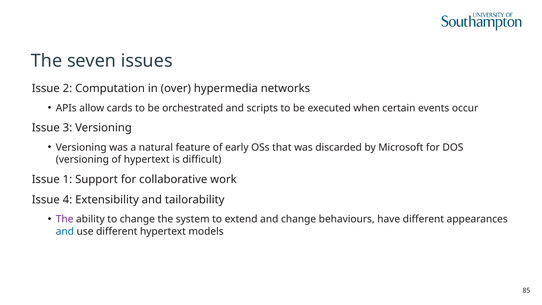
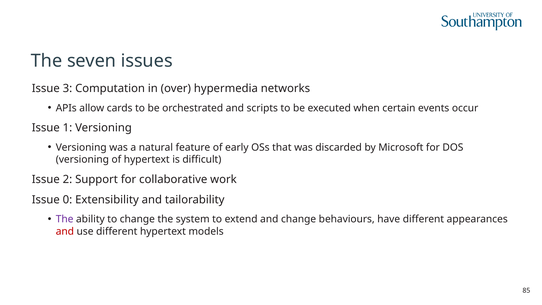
2: 2 -> 3 (67, 88)
3: 3 -> 1 (67, 128)
1: 1 -> 2 (67, 179)
4: 4 -> 0 (67, 200)
and colour: blue -> red (65, 231)
